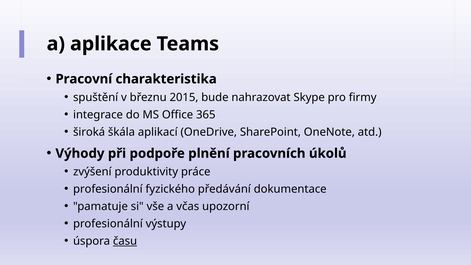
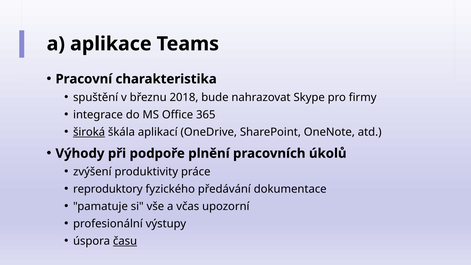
2015: 2015 -> 2018 (184, 97)
široká underline: none -> present (89, 132)
profesionální: profesionální -> reproduktory (108, 189)
